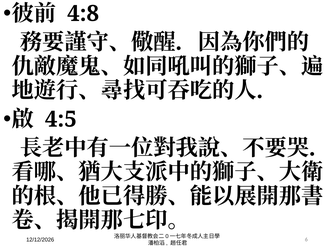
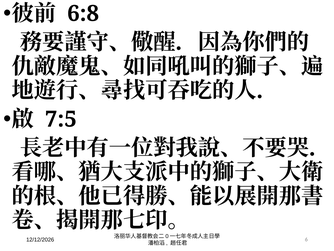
4:8: 4:8 -> 6:8 (83, 14)
4:5: 4:5 -> 7:5 (61, 119)
